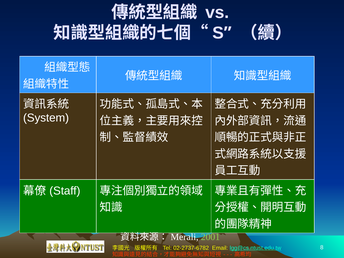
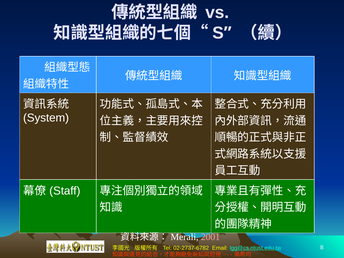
2001 colour: light green -> pink (210, 237)
